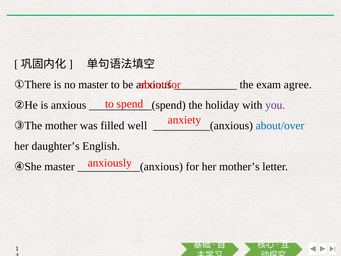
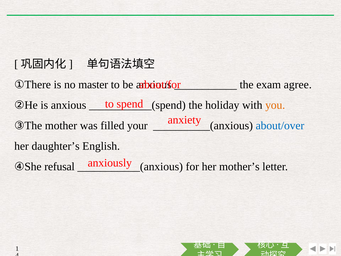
you colour: purple -> orange (275, 105)
well: well -> your (137, 125)
④She master: master -> refusal (60, 166)
